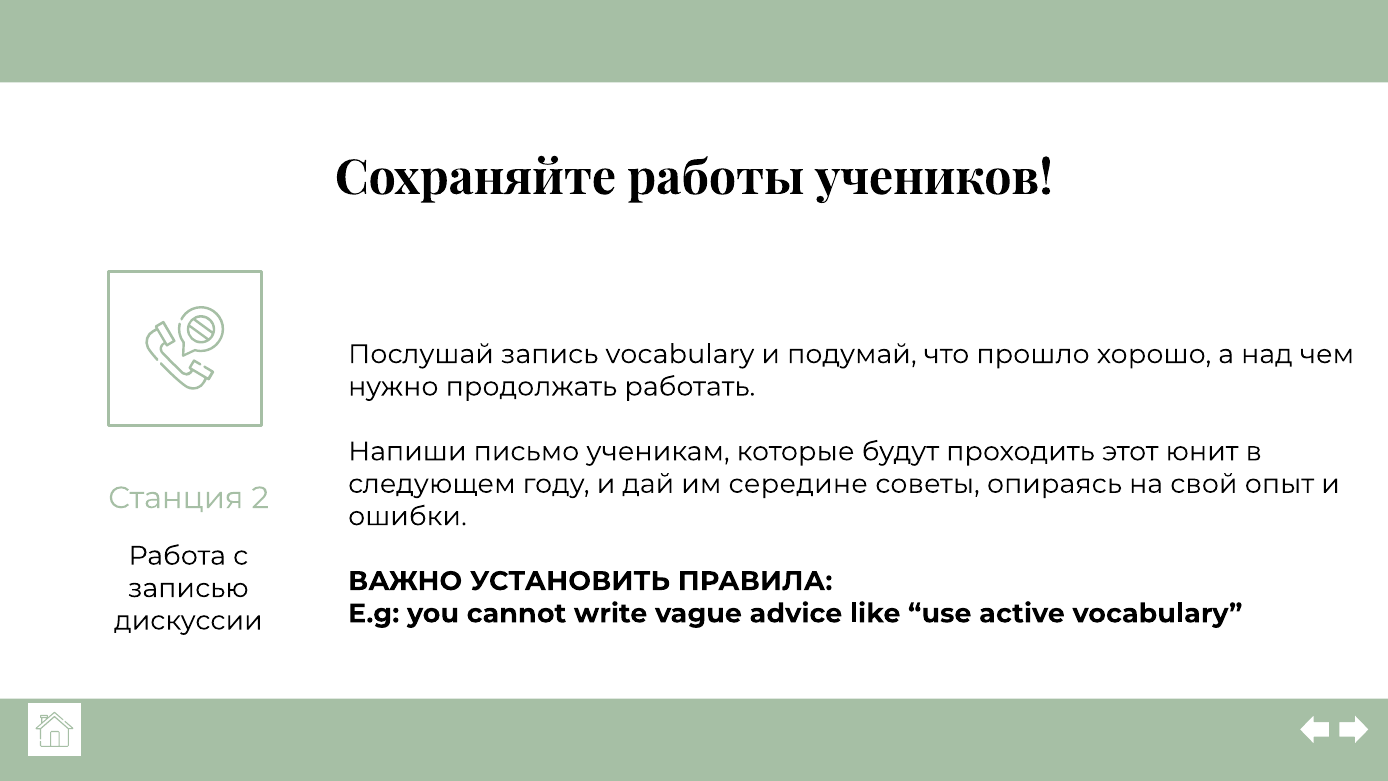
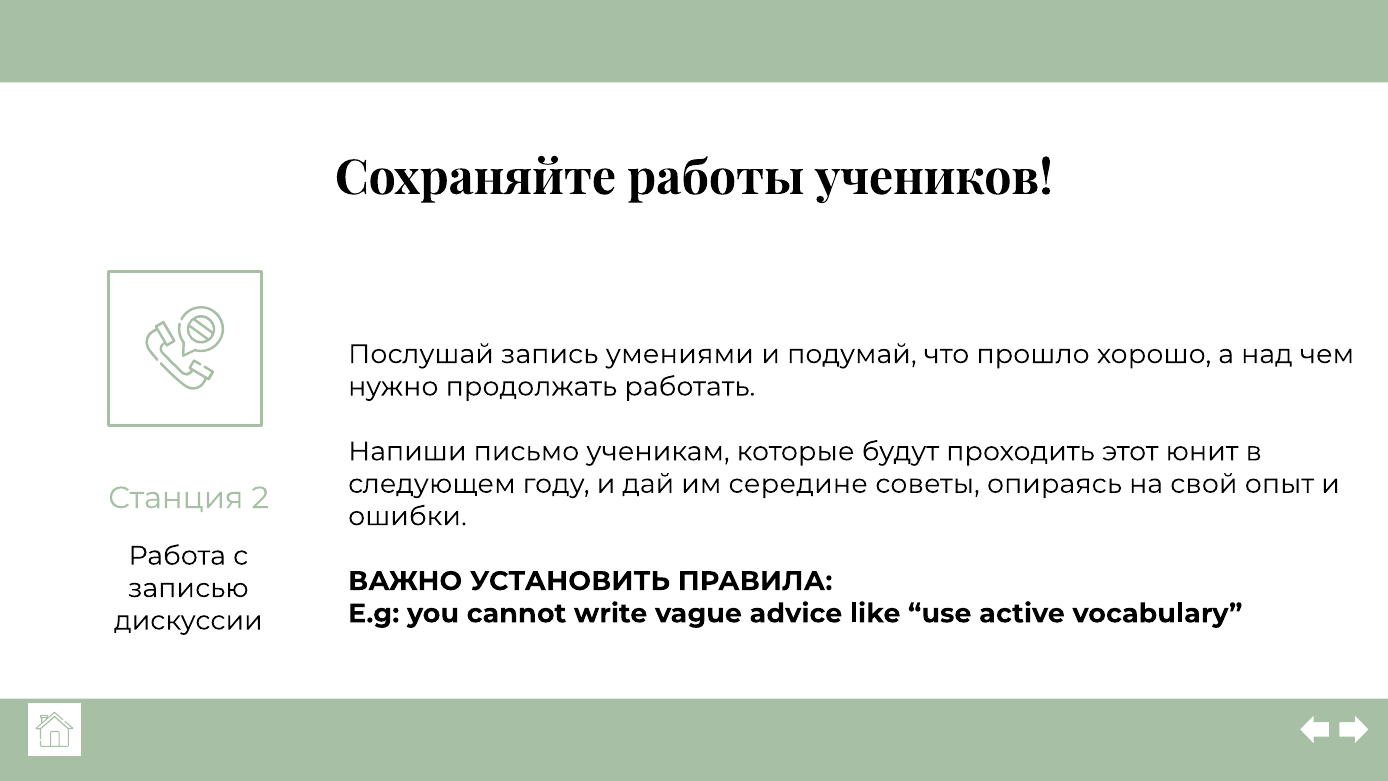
запись vocabulary: vocabulary -> умениями (680, 354)
